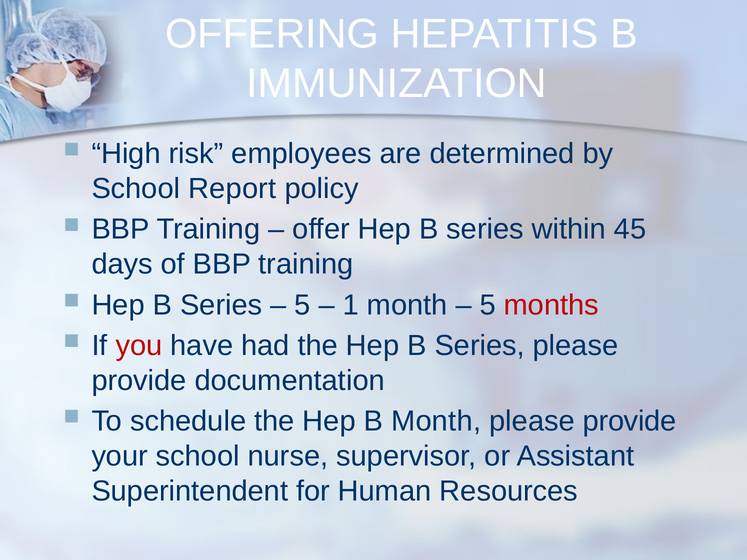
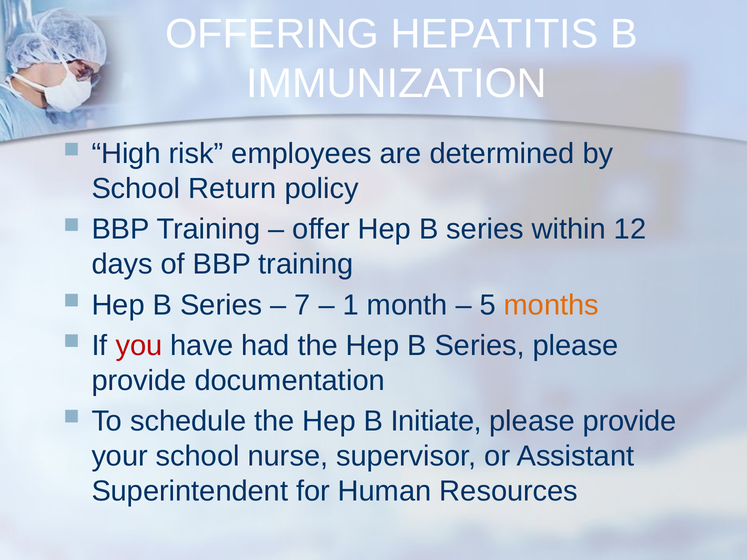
Report: Report -> Return (232, 189)
45: 45 -> 12 (630, 230)
5: 5 -> 7 (302, 305)
months colour: red -> orange (551, 305)
B Month: Month -> Initiate (436, 421)
